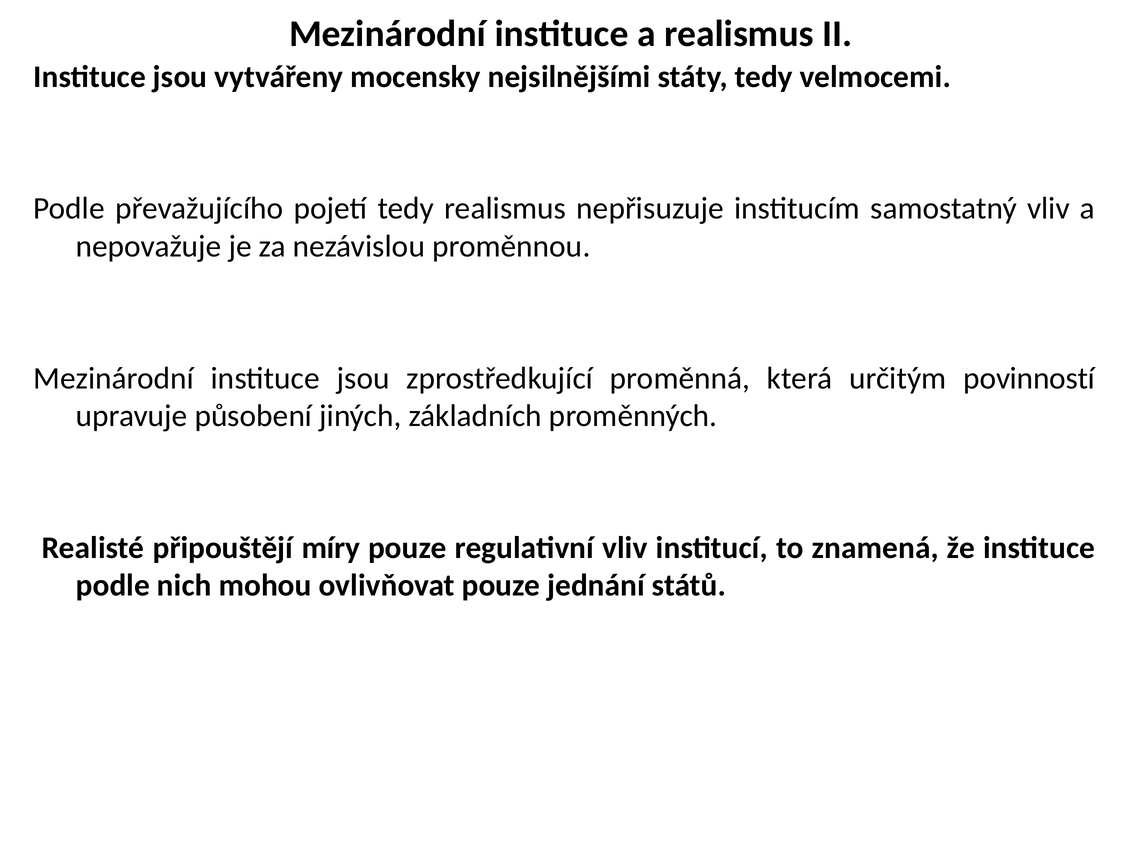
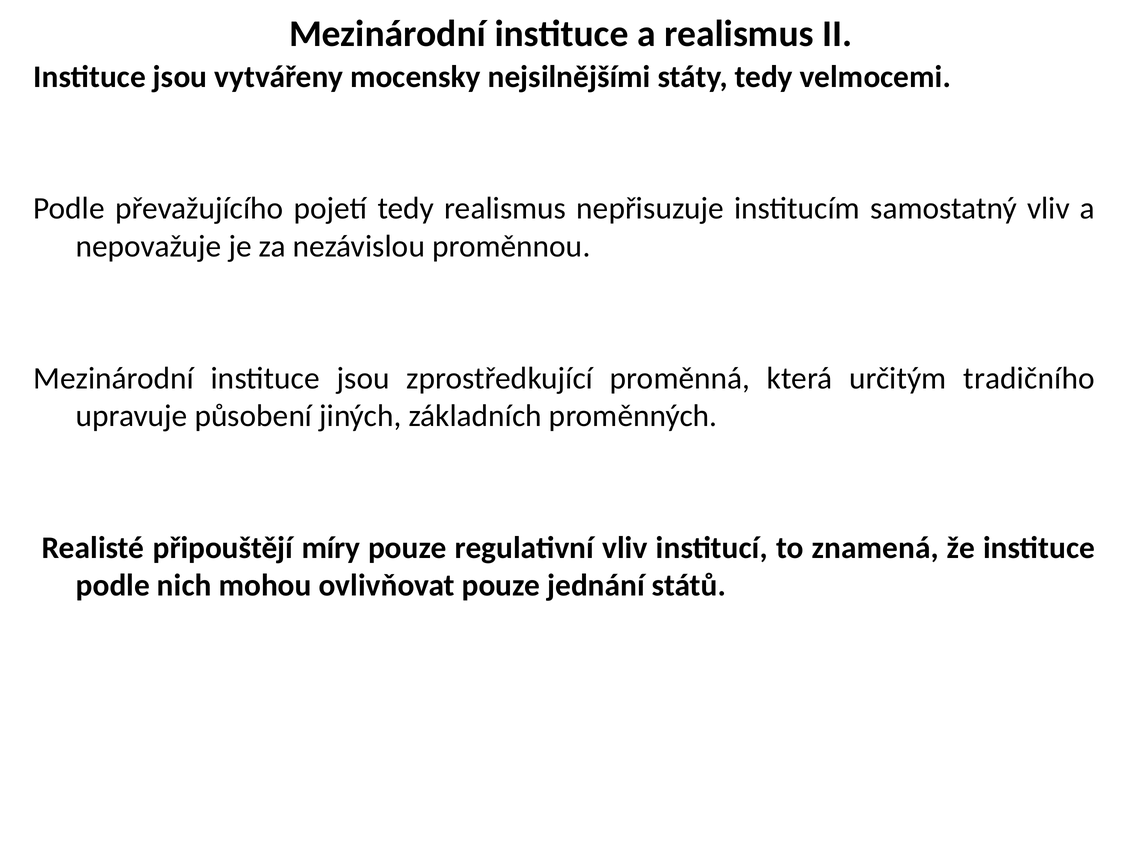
povinností: povinností -> tradičního (1029, 378)
